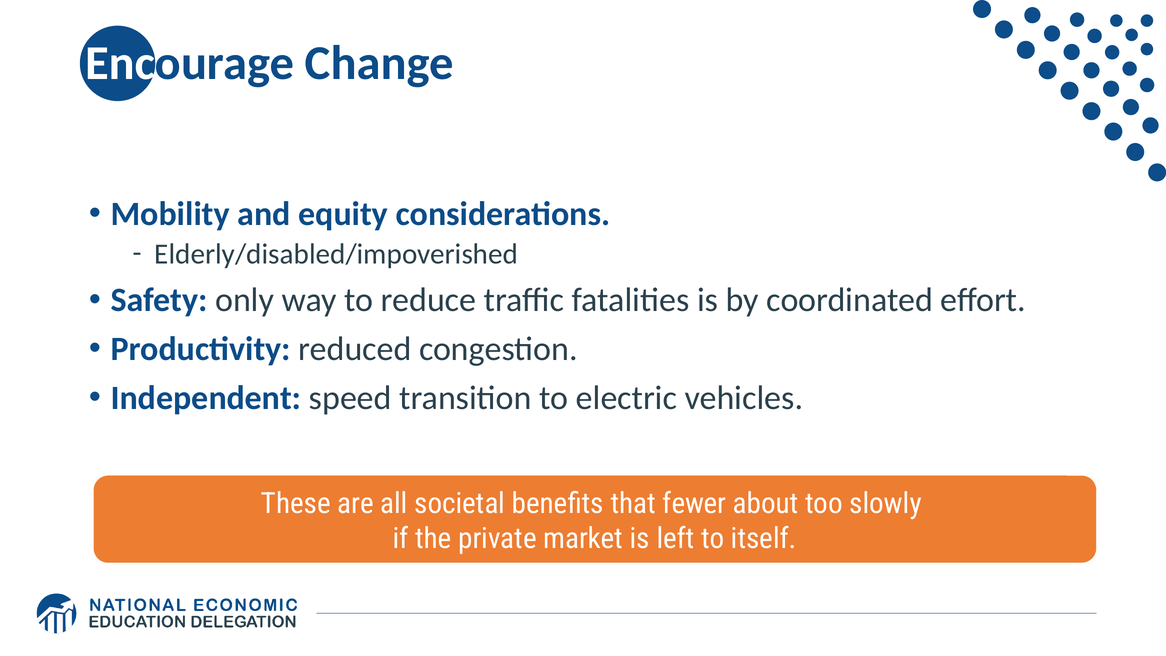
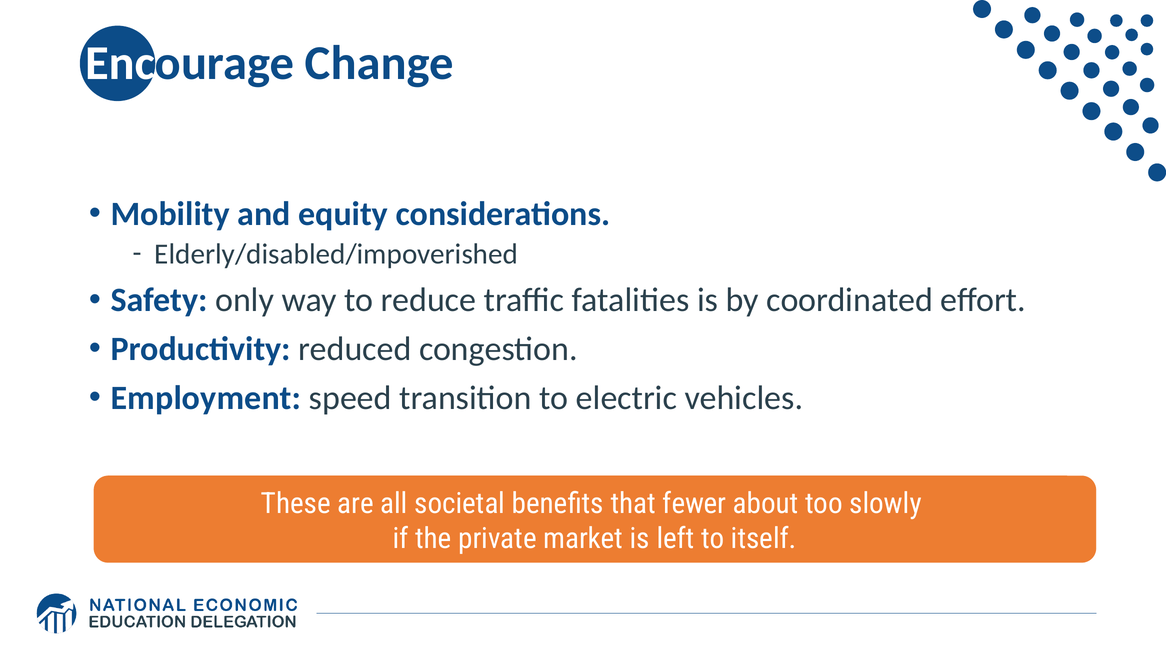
Independent: Independent -> Employment (206, 398)
